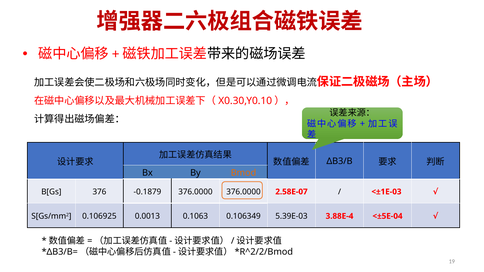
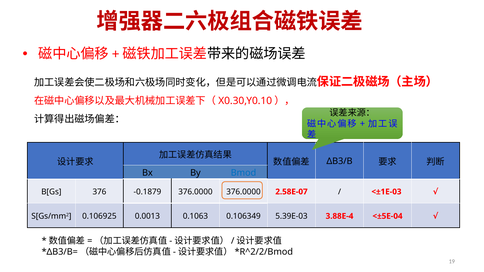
Bmod colour: orange -> blue (243, 173)
